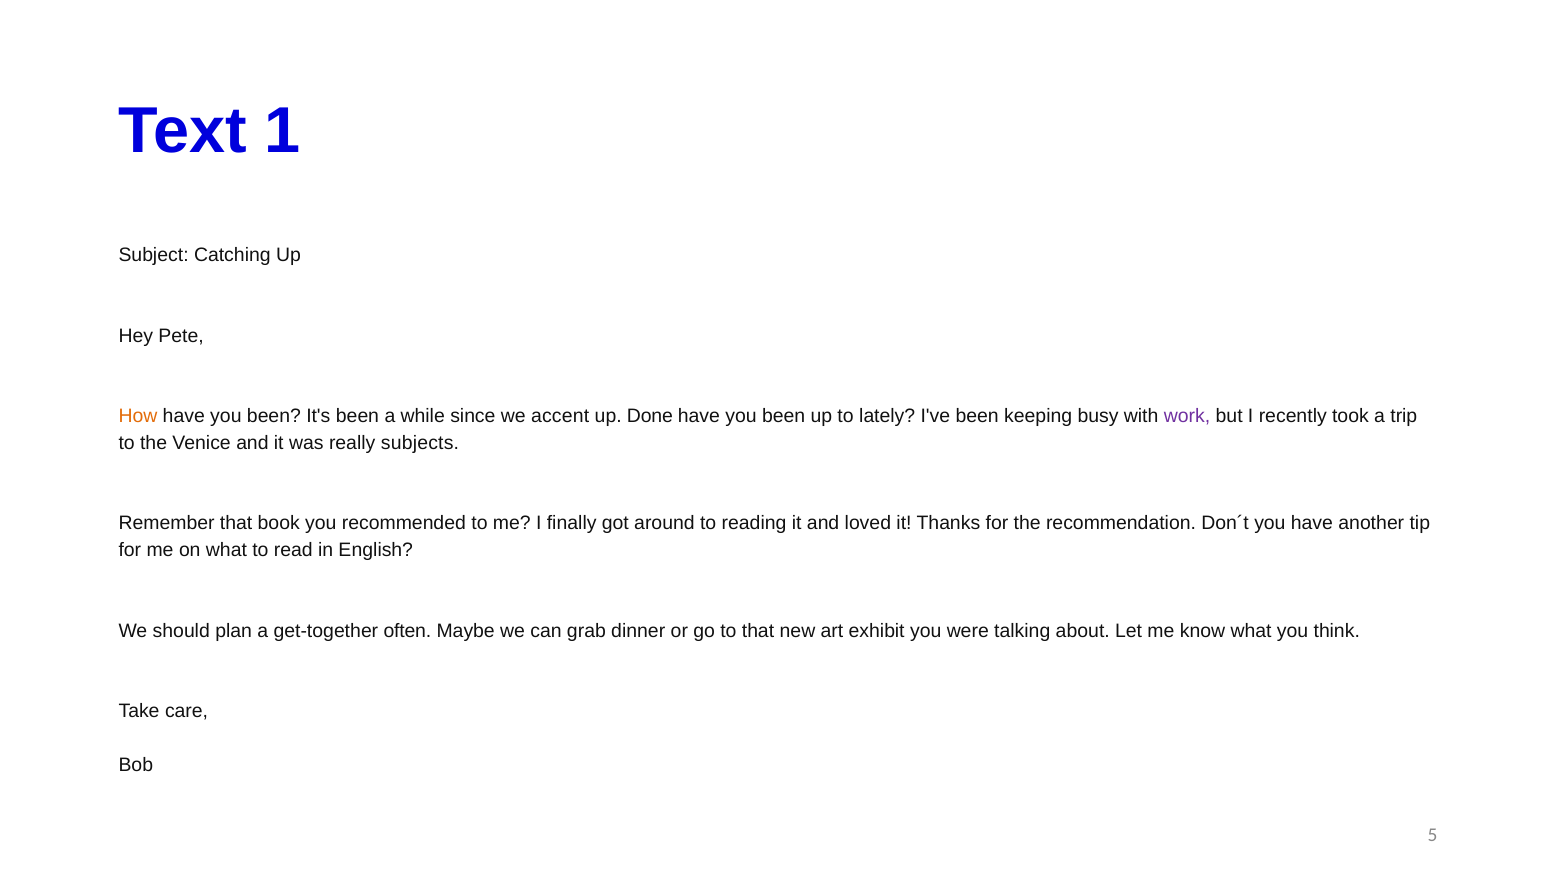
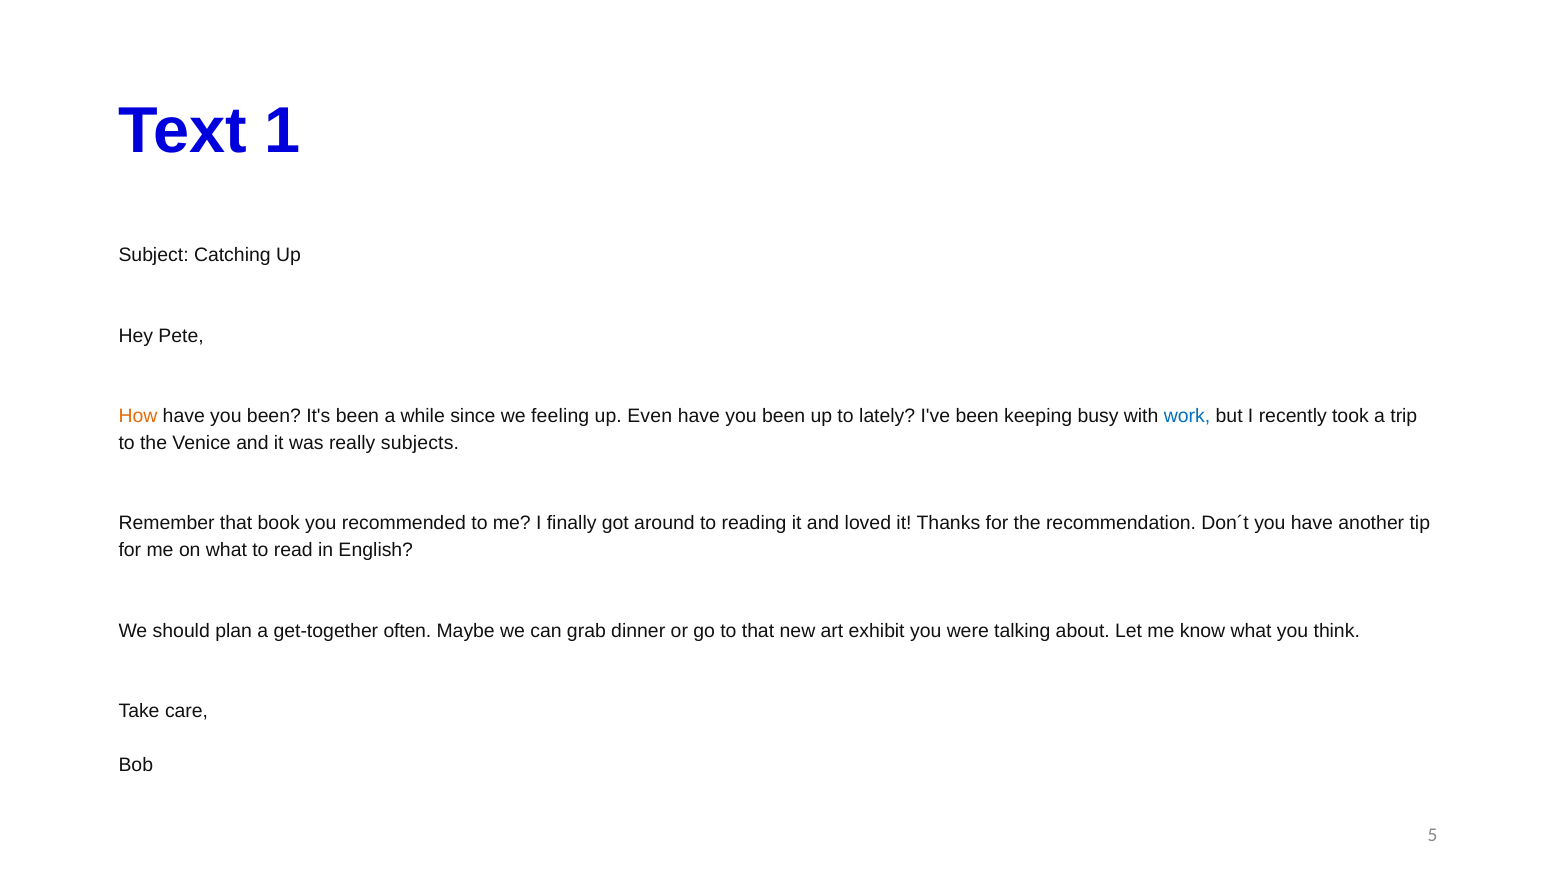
accent: accent -> feeling (560, 416)
Done: Done -> Even (650, 416)
work colour: purple -> blue (1187, 416)
